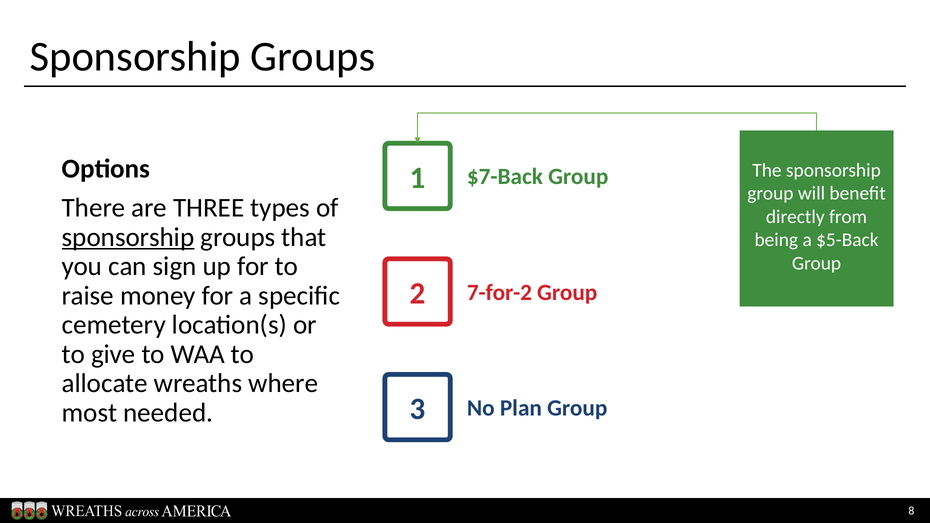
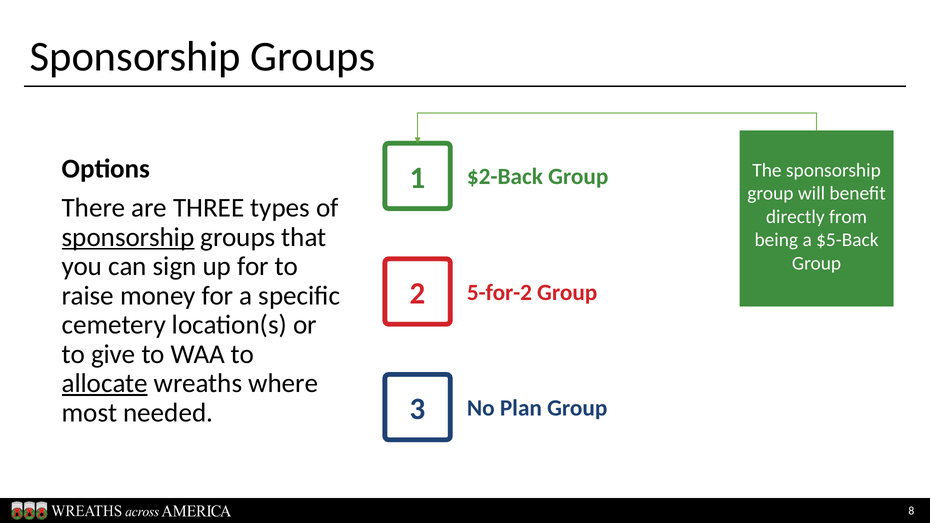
$7-Back: $7-Back -> $2-Back (505, 177)
7-for-2: 7-for-2 -> 5-for-2 (499, 292)
allocate underline: none -> present (105, 383)
